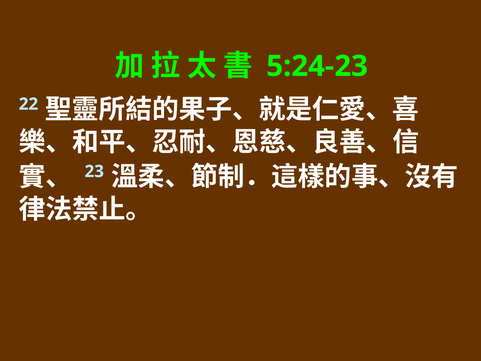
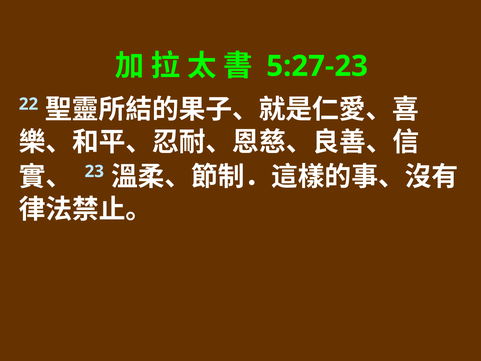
5:24-23: 5:24-23 -> 5:27-23 (317, 66)
